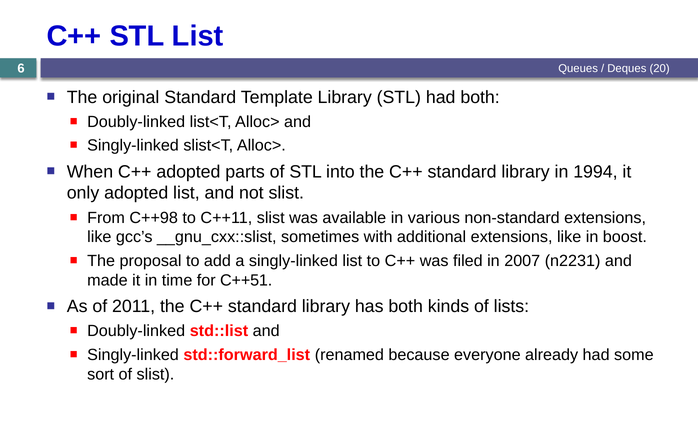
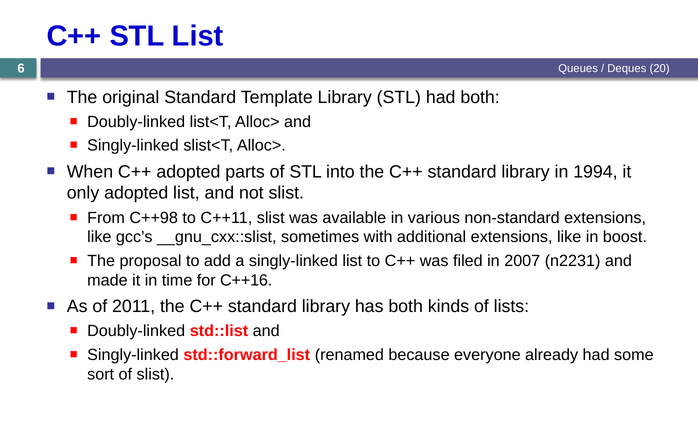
C++51: C++51 -> C++16 (246, 281)
